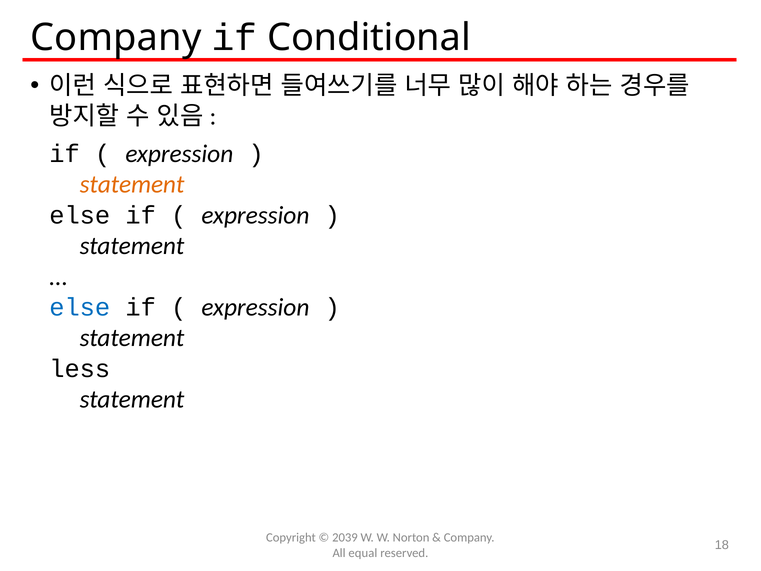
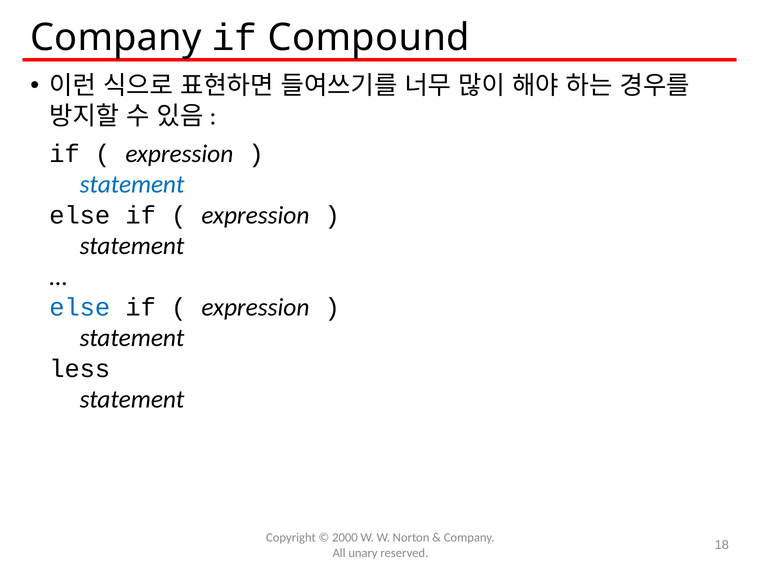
Conditional: Conditional -> Compound (369, 38)
statement colour: orange -> blue (132, 184)
2039: 2039 -> 2000 (345, 537)
equal: equal -> unary (363, 553)
